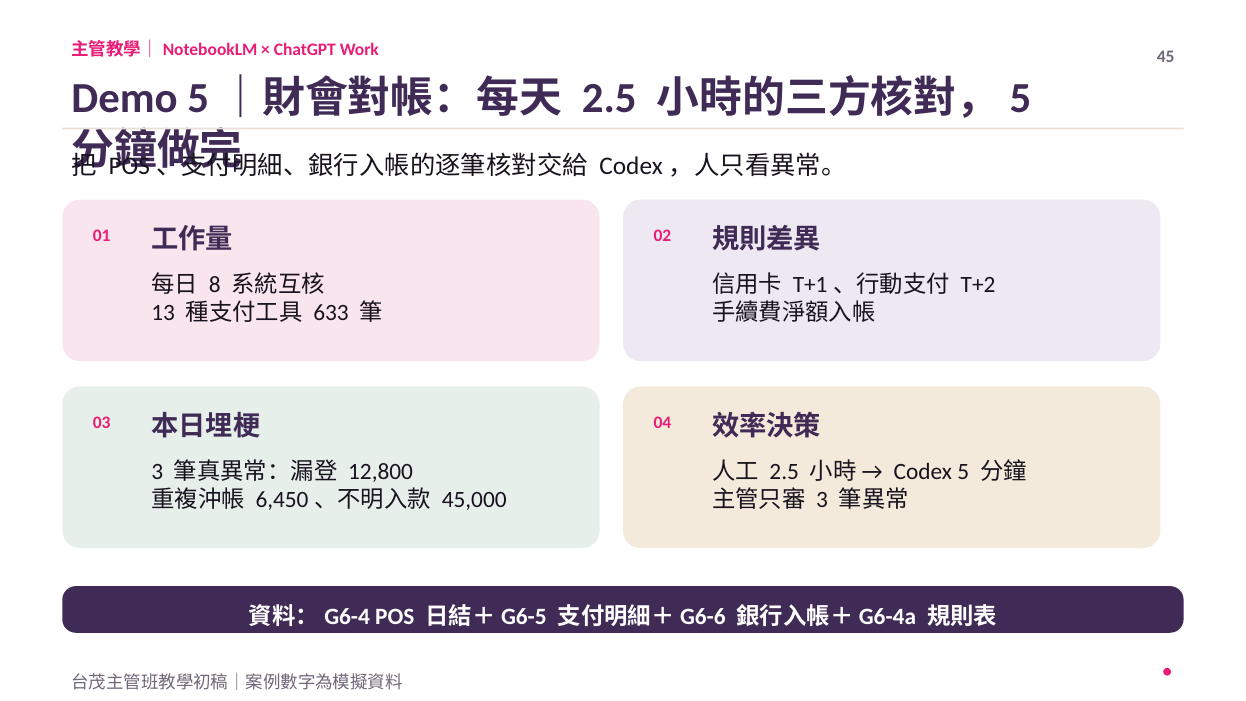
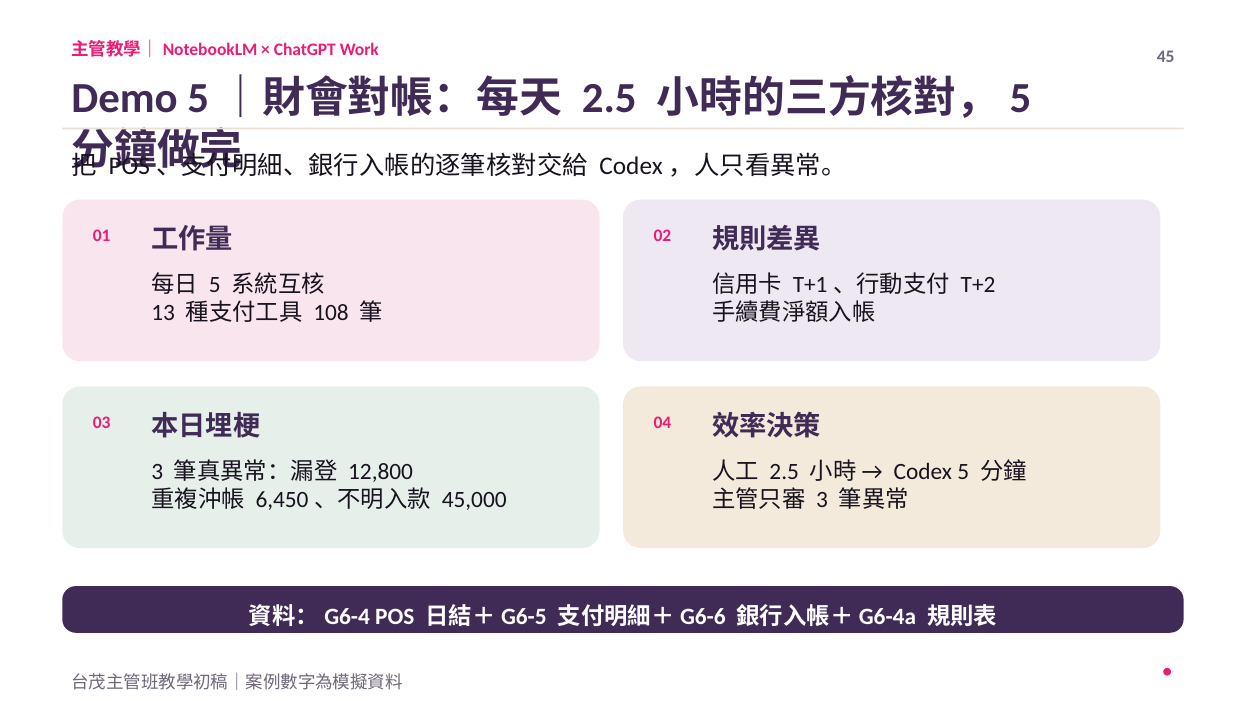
8: 8 -> 5 (215, 285)
633: 633 -> 108 (331, 313)
